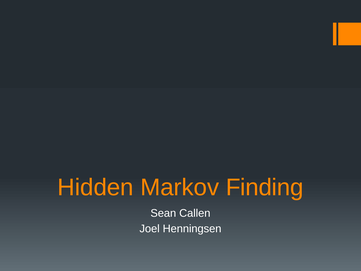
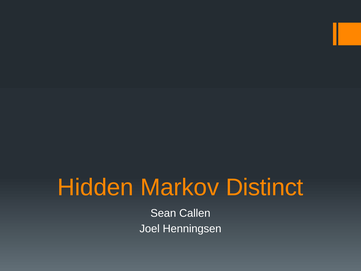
Finding: Finding -> Distinct (265, 187)
